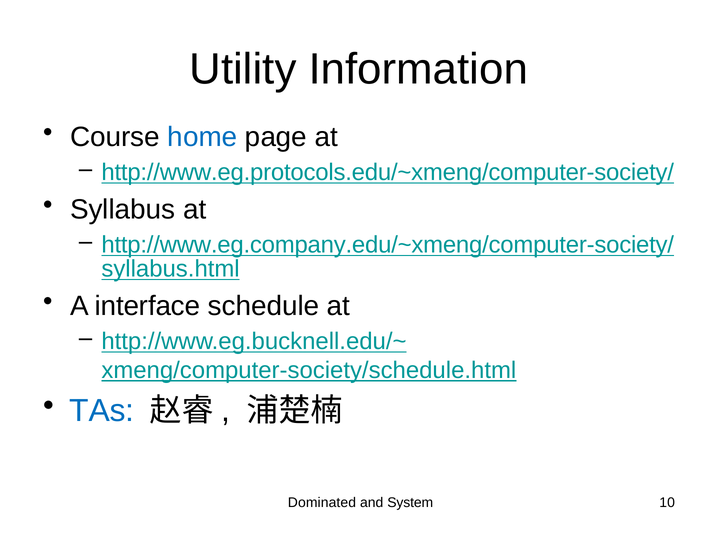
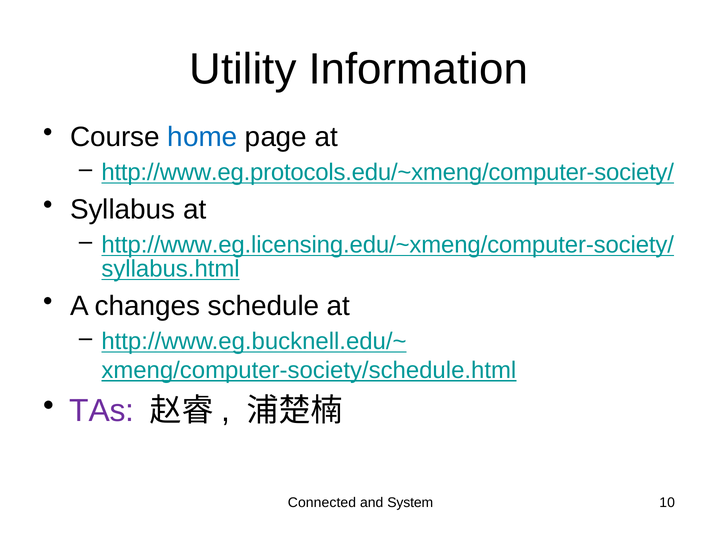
http://www.eg.company.edu/~xmeng/computer-society/: http://www.eg.company.edu/~xmeng/computer-society/ -> http://www.eg.licensing.edu/~xmeng/computer-society/ (388, 245)
interface: interface -> changes (147, 306)
TAs colour: blue -> purple (102, 411)
Dominated: Dominated -> Connected (322, 503)
